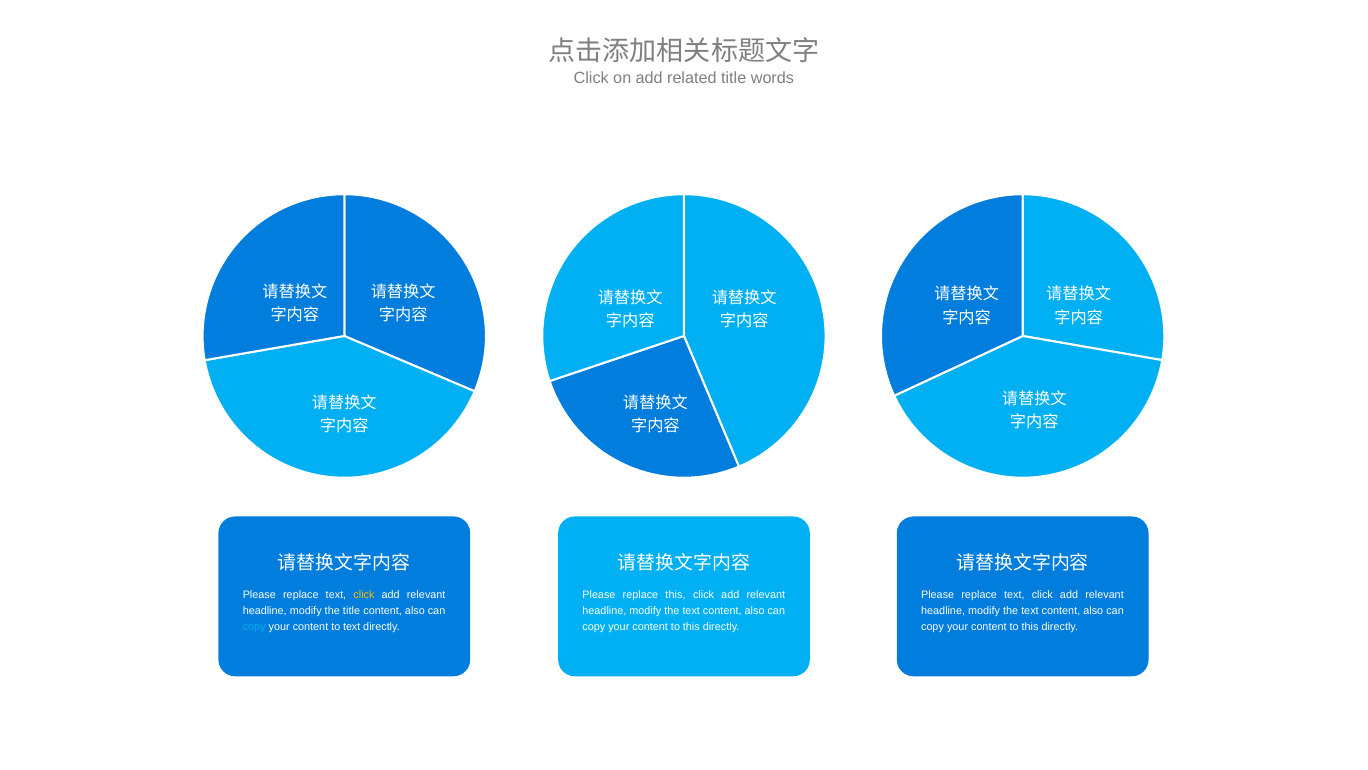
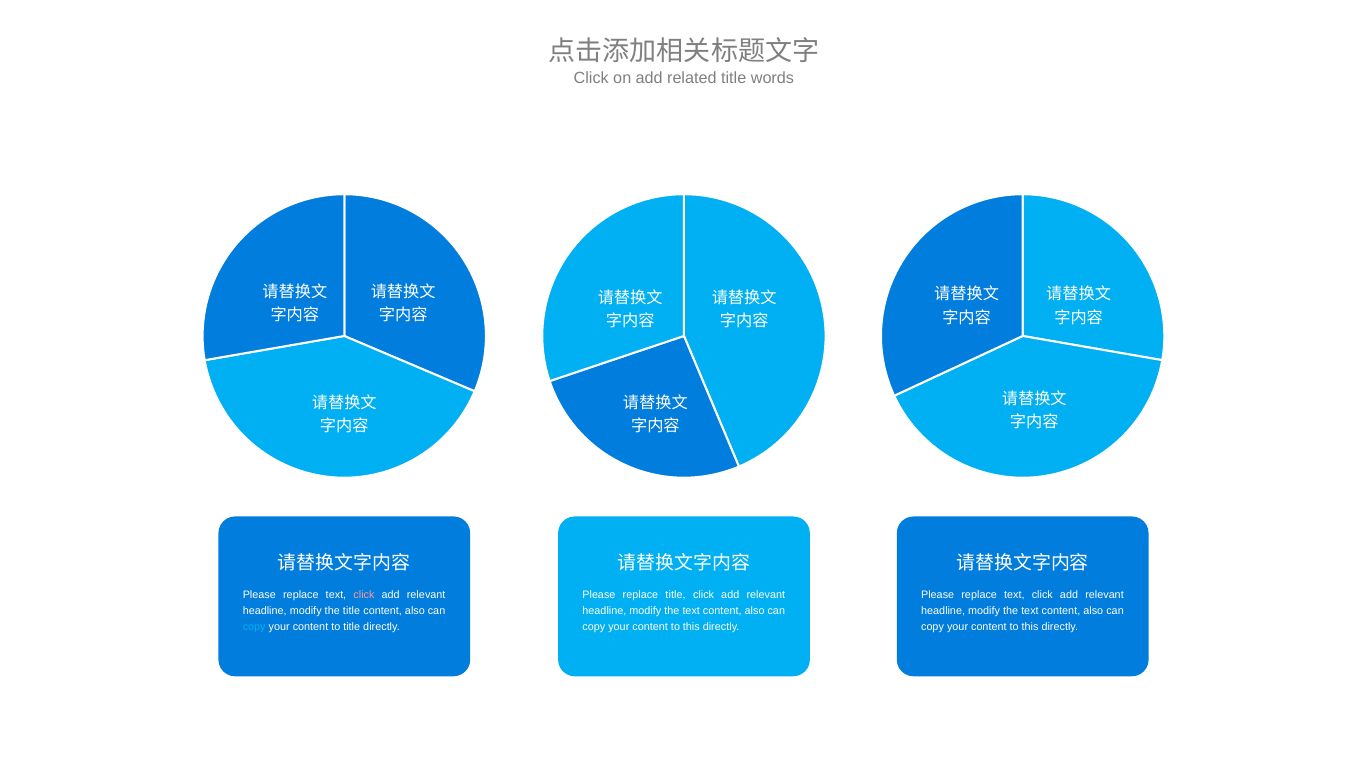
click colour: yellow -> pink (364, 595)
replace this: this -> title (676, 595)
to text: text -> title (352, 626)
